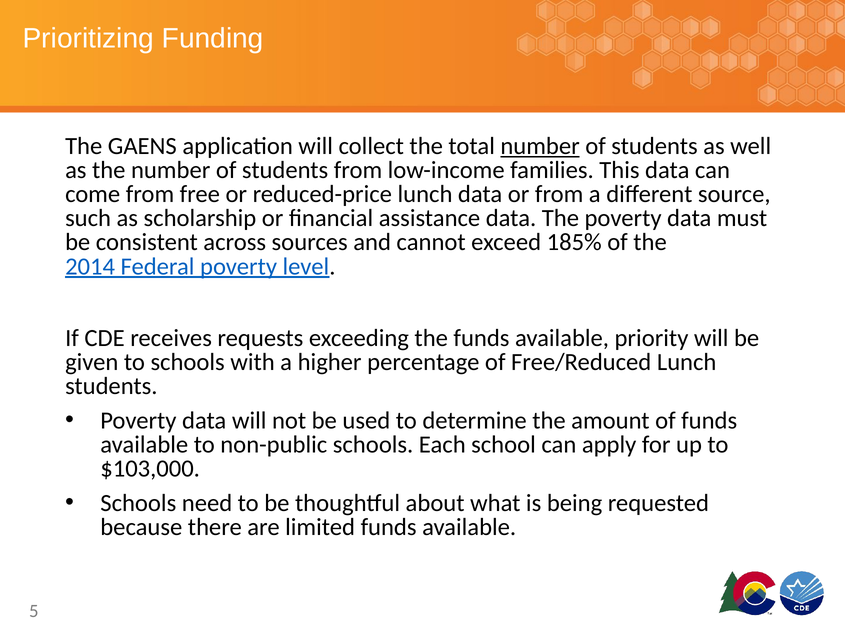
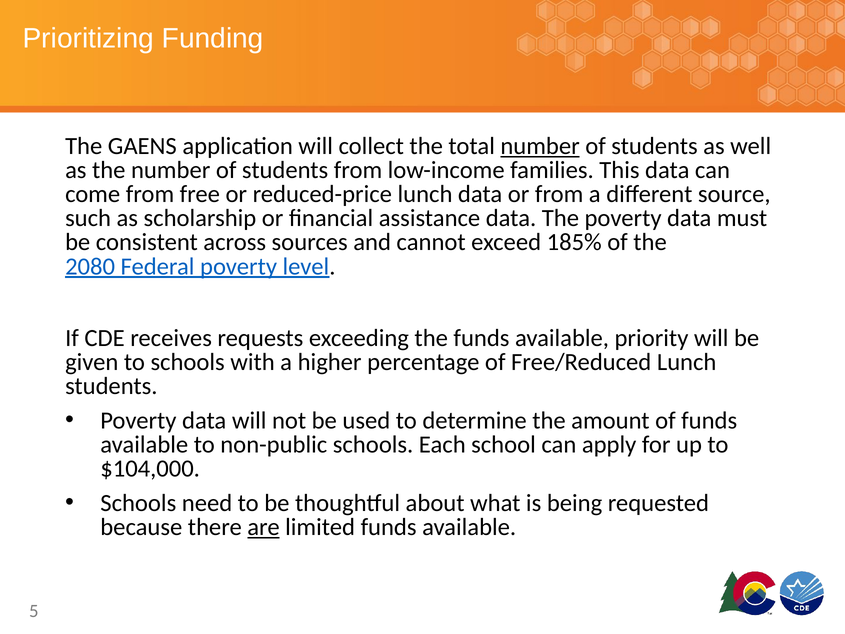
2014: 2014 -> 2080 (90, 266)
$103,000: $103,000 -> $104,000 (150, 468)
are underline: none -> present (264, 527)
